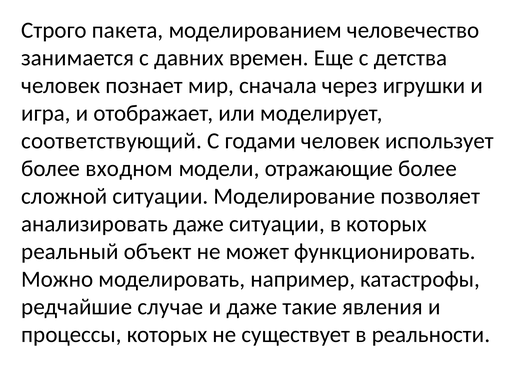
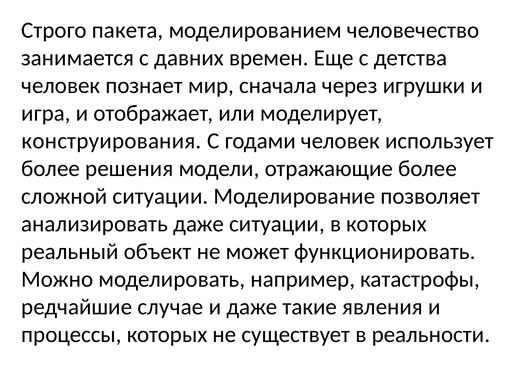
соответствующий: соответствующий -> конструирования (112, 141)
входном: входном -> решения (129, 168)
